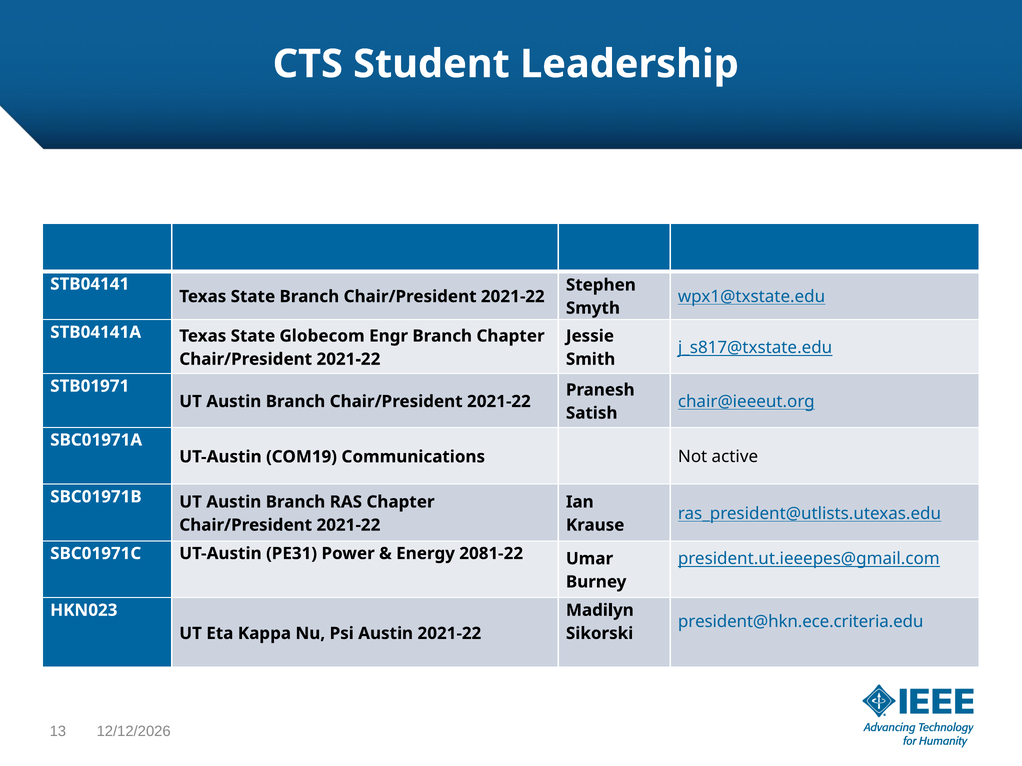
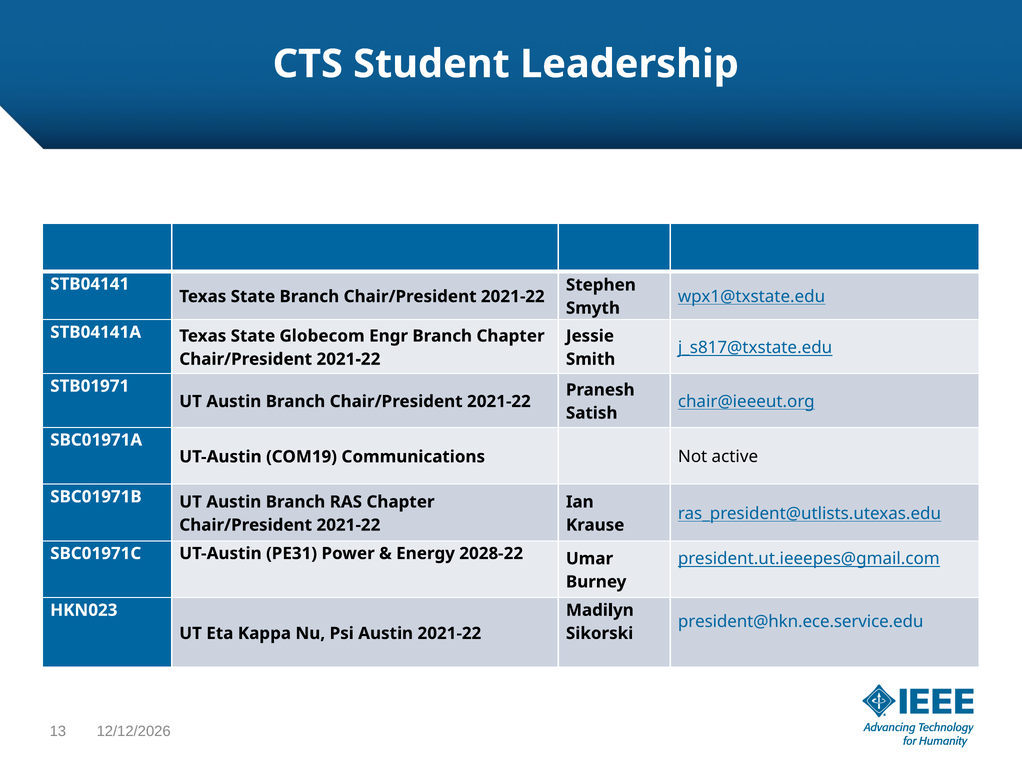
2081-22: 2081-22 -> 2028-22 (491, 554)
president@hkn.ece.criteria.edu: president@hkn.ece.criteria.edu -> president@hkn.ece.service.edu (801, 622)
